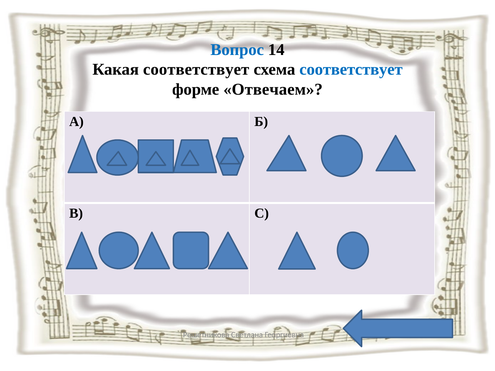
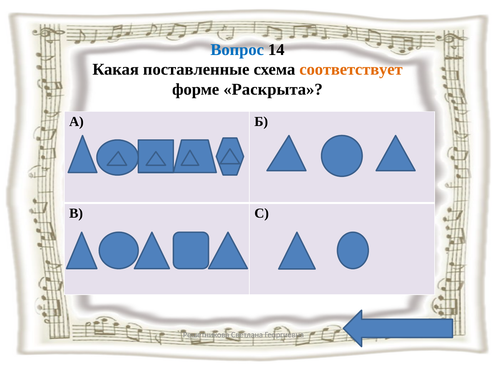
Какая соответствует: соответствует -> поставленные (196, 70)
соответствует colour: blue -> orange (351, 70)
Отвечаем: Отвечаем -> Раскрыта (273, 89)
